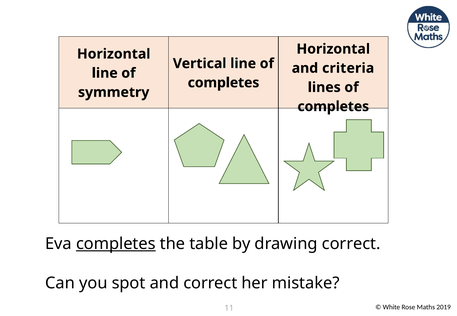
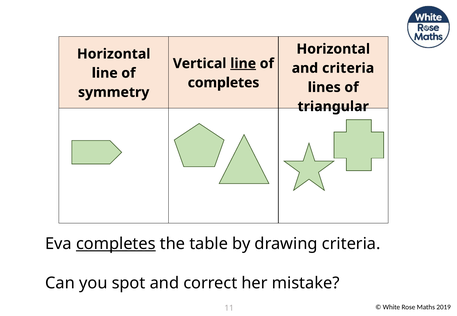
line underline: none -> present (243, 64)
completes: completes -> triangular (333, 107)
drawing correct: correct -> criteria (351, 244)
